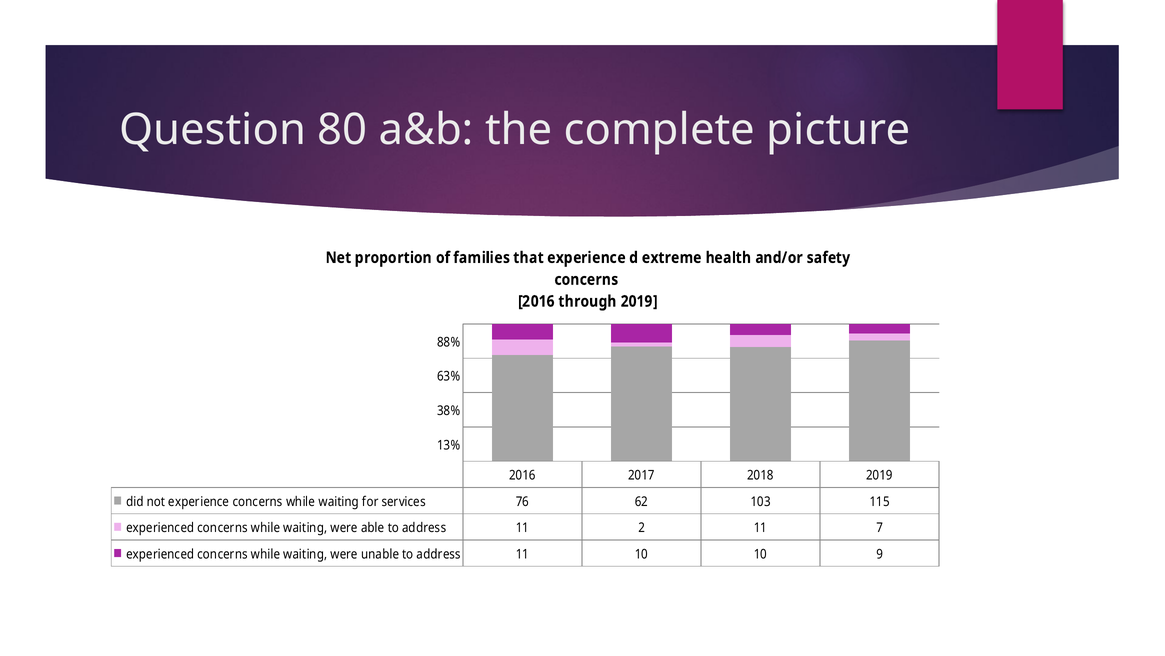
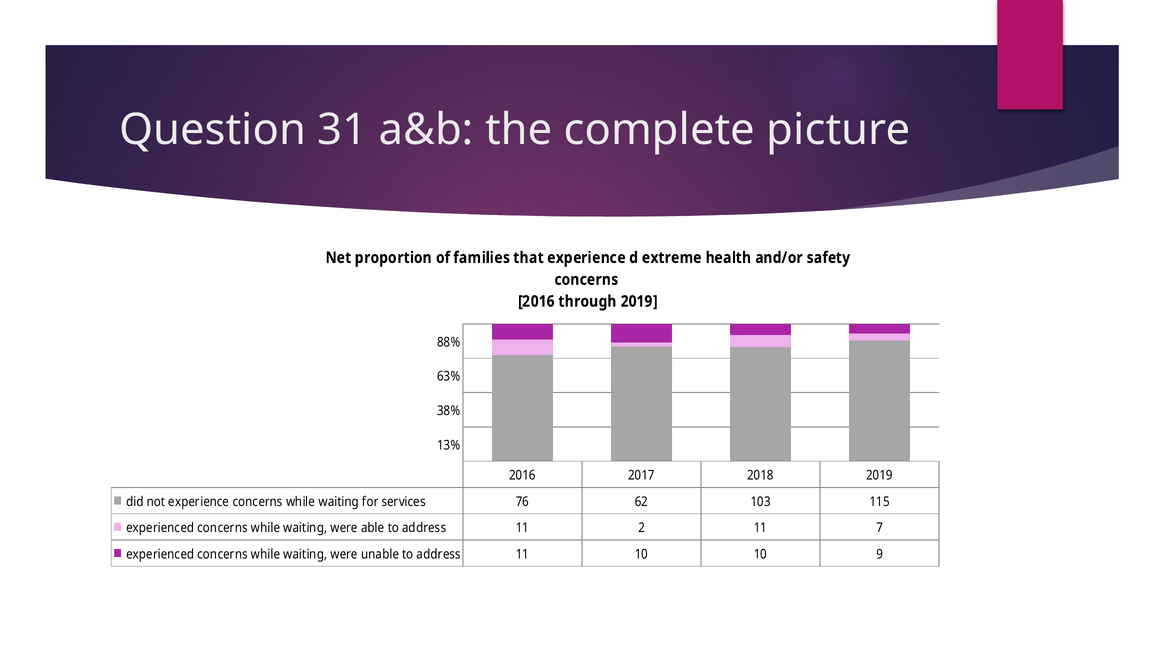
80: 80 -> 31 (342, 130)
